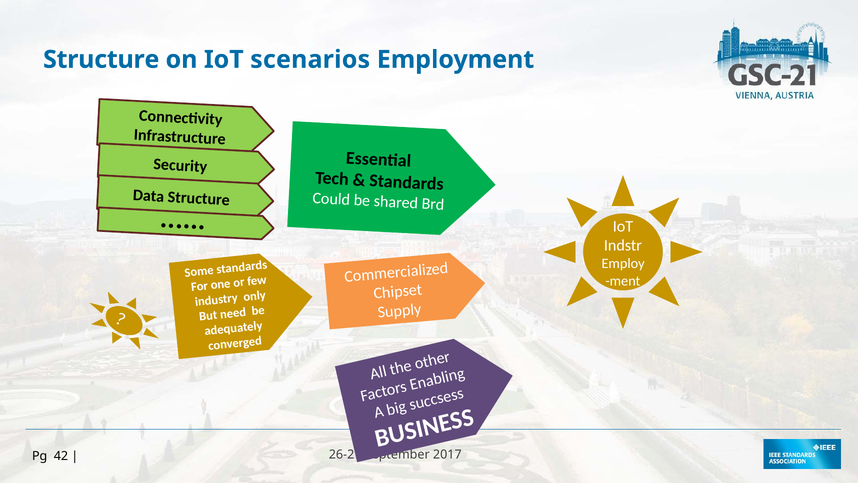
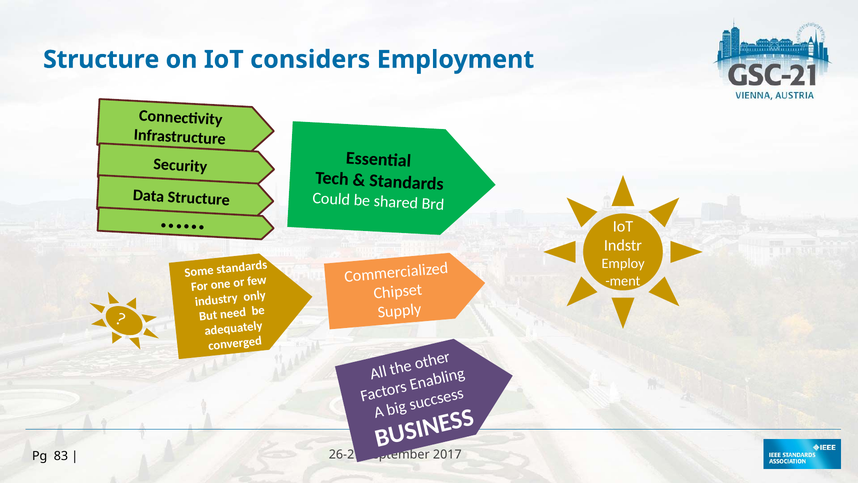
scenarios: scenarios -> considers (310, 60)
42: 42 -> 83 (61, 456)
